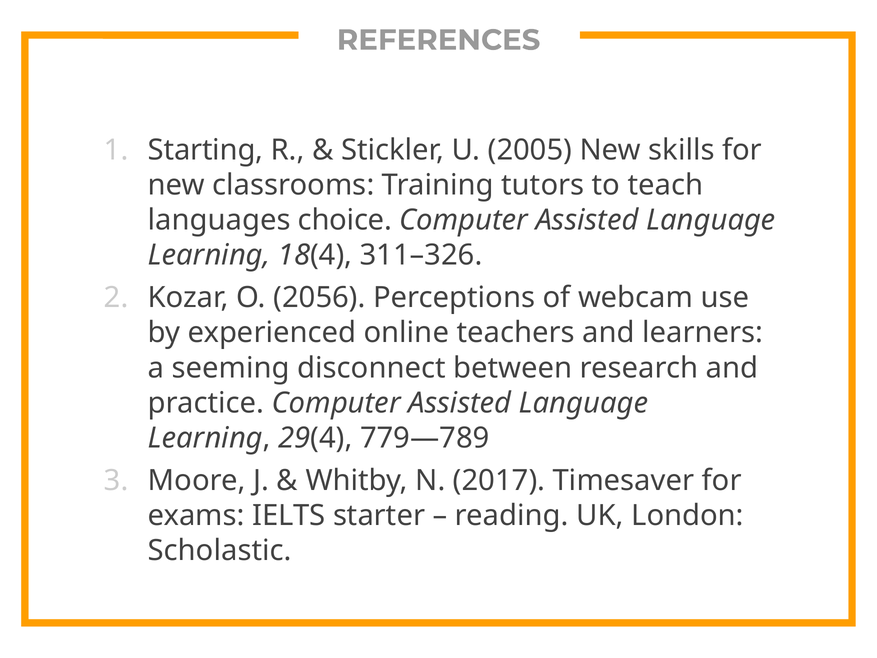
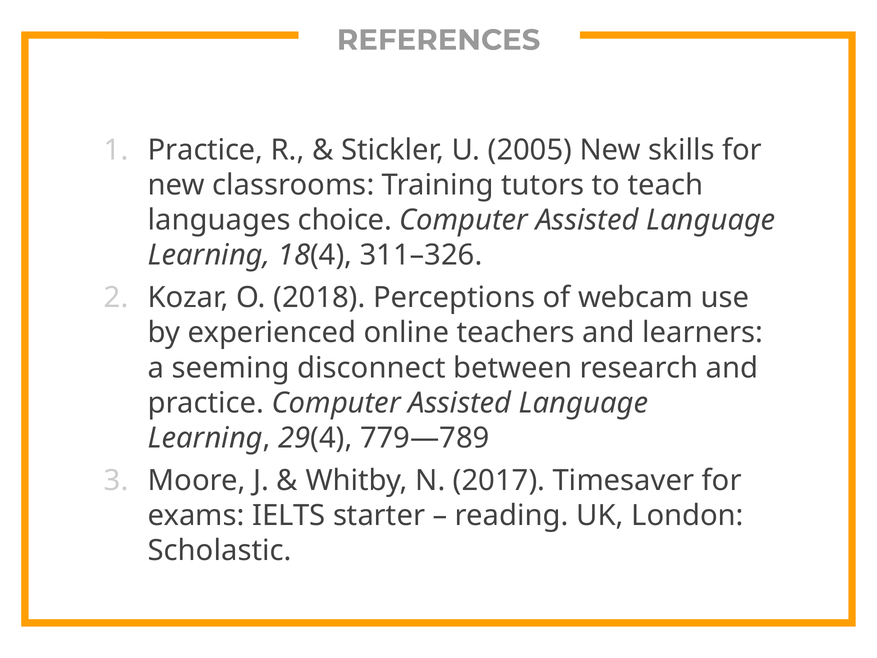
Starting: Starting -> Practice (206, 150)
2056: 2056 -> 2018 (319, 298)
